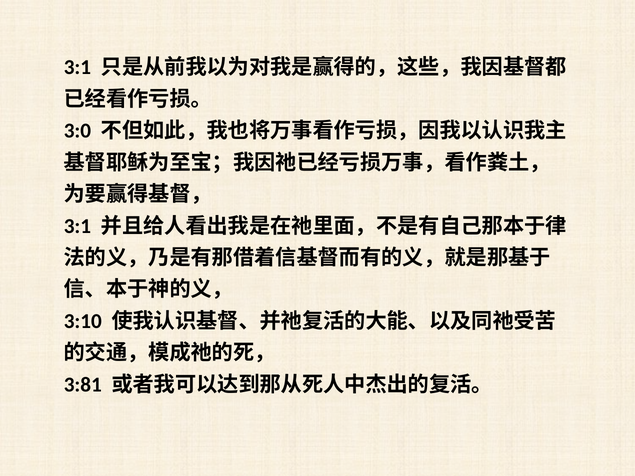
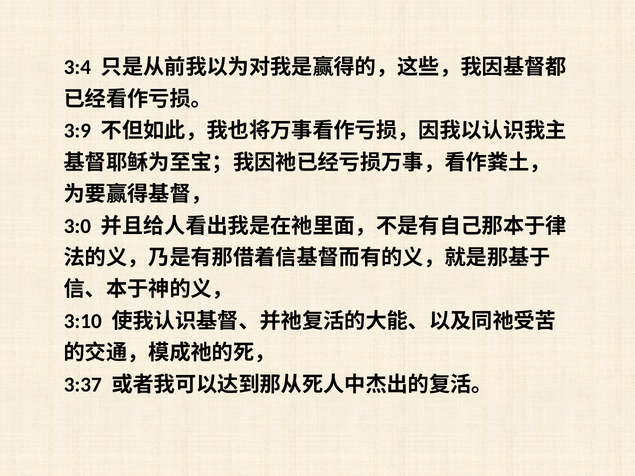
3:1: 3:1 -> 3:4 (77, 67)
3:0: 3:0 -> 3:9 (77, 131)
3:1: 3:1 -> 3:0 (77, 226)
3:81: 3:81 -> 3:37 (83, 385)
